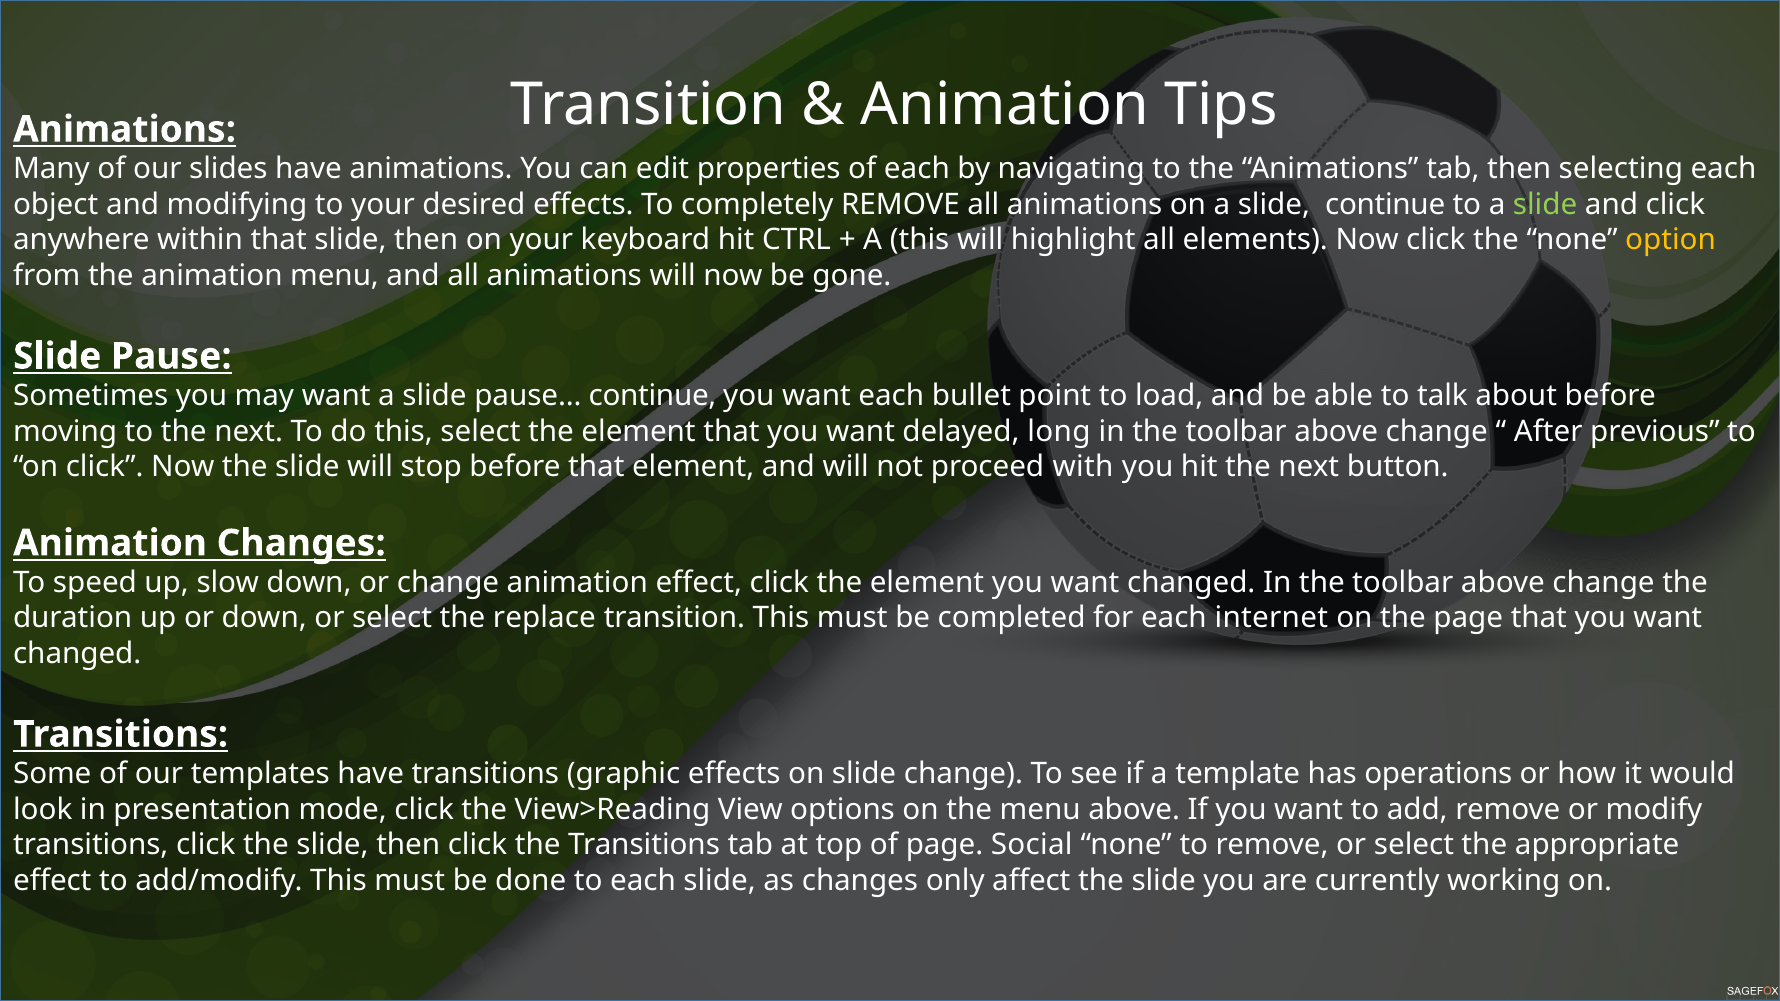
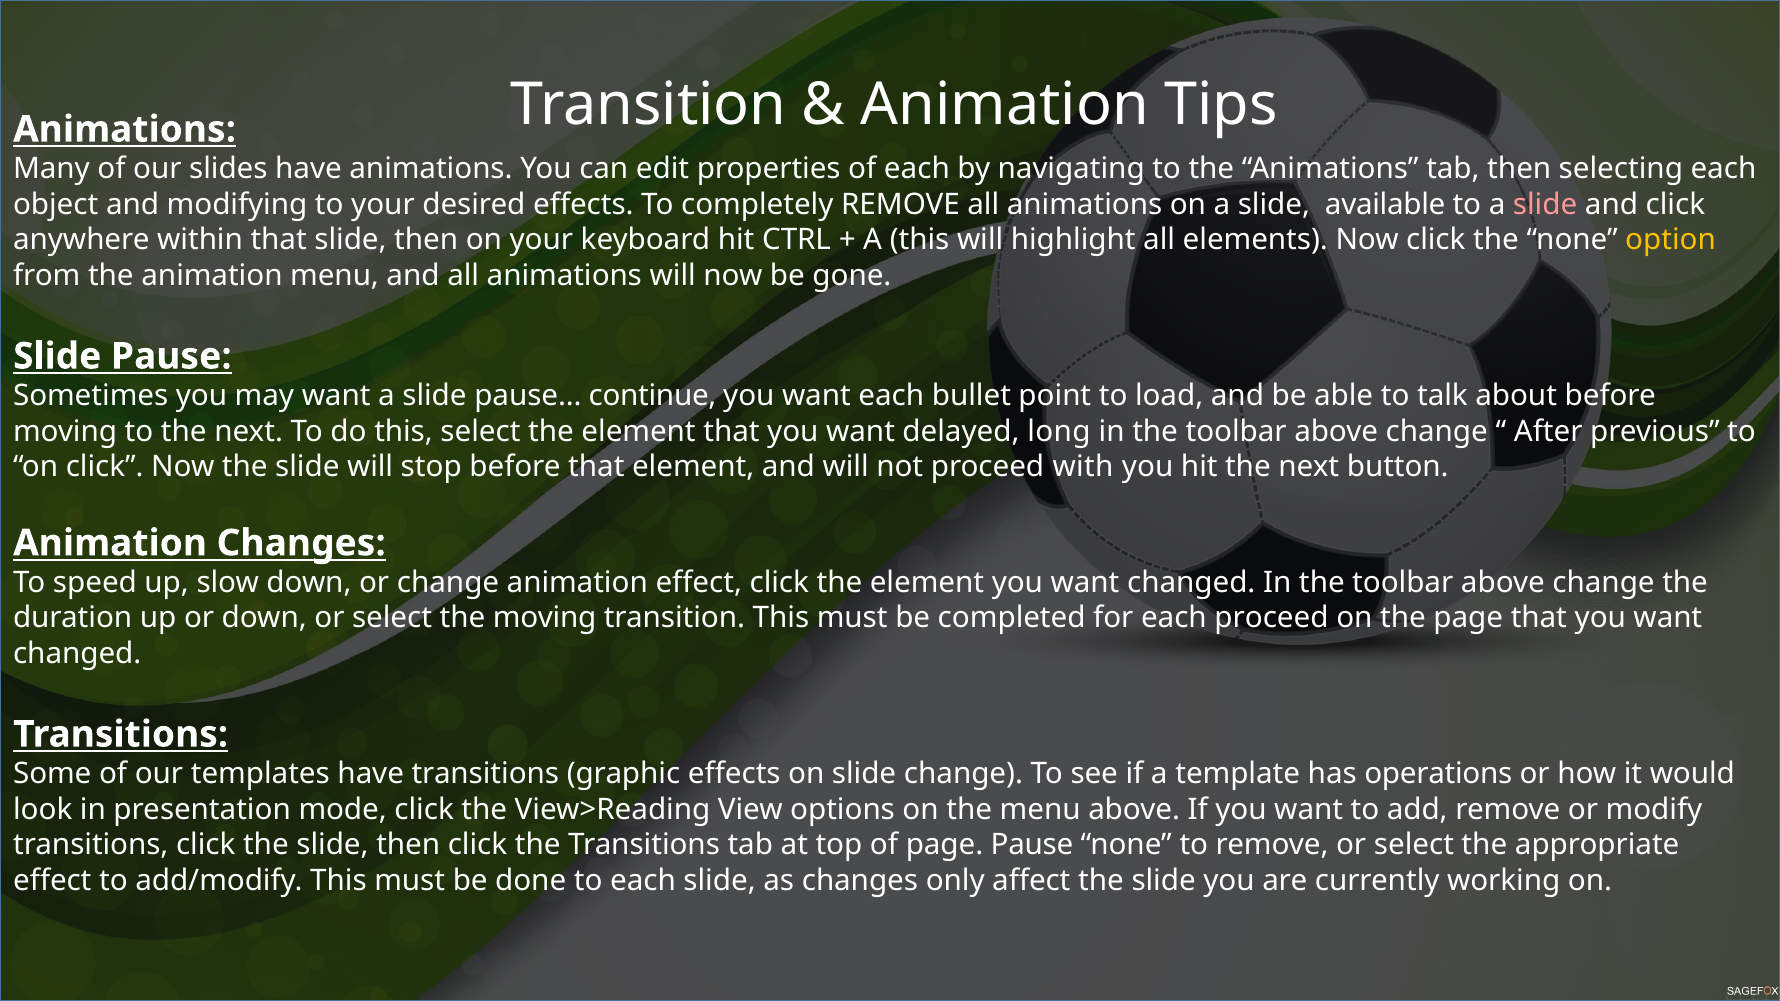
slide continue: continue -> available (1385, 205)
slide colour: light green -> pink (1545, 205)
the replace: replace -> moving (545, 618)
each internet: internet -> proceed (1272, 618)
page Social: Social -> Pause (1032, 845)
